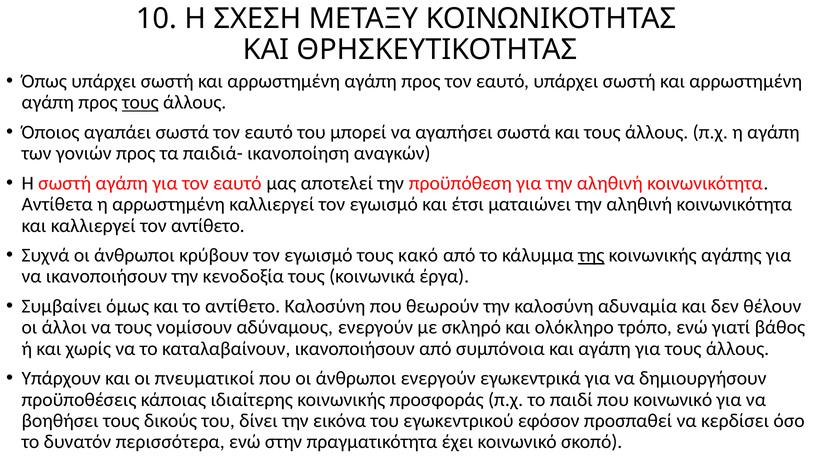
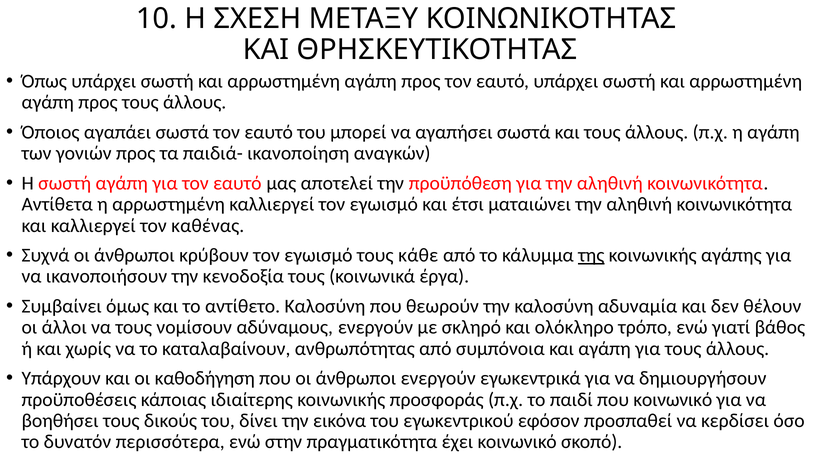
τους underline: present -> none (140, 103)
τον αντίθετο: αντίθετο -> καθένας (208, 226)
κακό: κακό -> κάθε (418, 255)
καταλαβαίνουν ικανοποιήσουν: ικανοποιήσουν -> ανθρωπότητας (355, 349)
πνευματικοί: πνευματικοί -> καθοδήγηση (205, 379)
